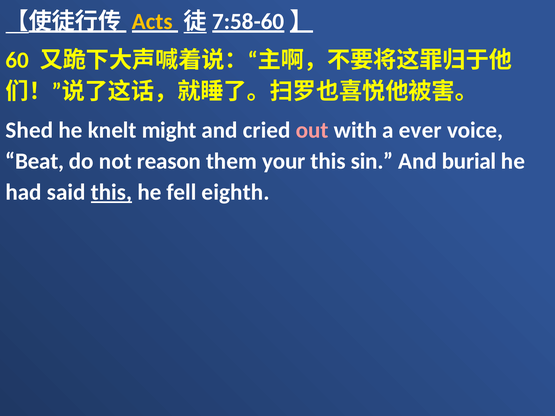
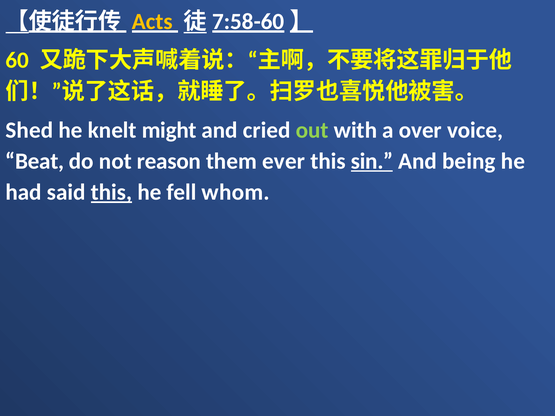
out colour: pink -> light green (312, 130)
ever: ever -> over (420, 130)
your: your -> ever (284, 161)
sin underline: none -> present (372, 161)
burial: burial -> being (469, 161)
eighth: eighth -> whom (236, 192)
